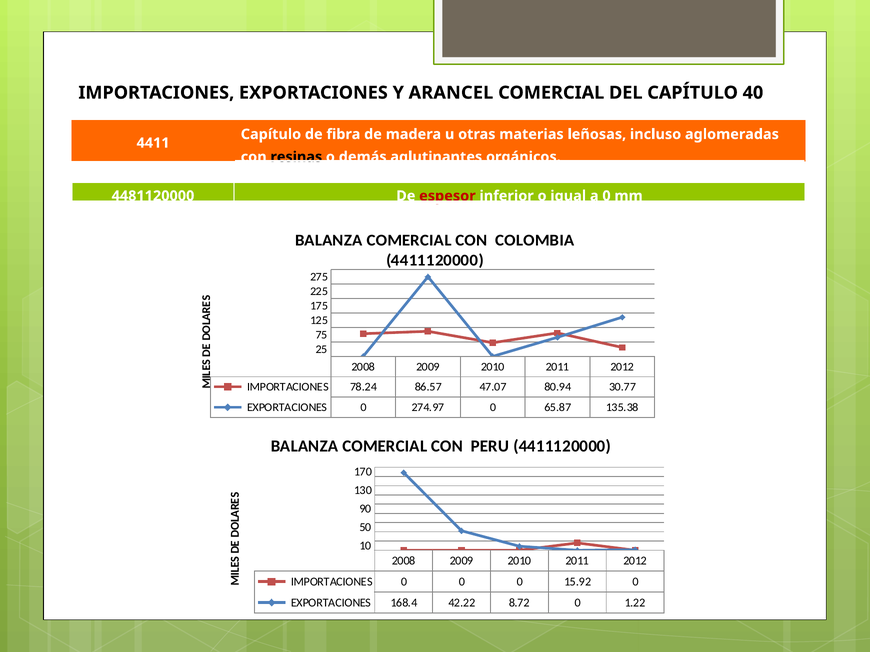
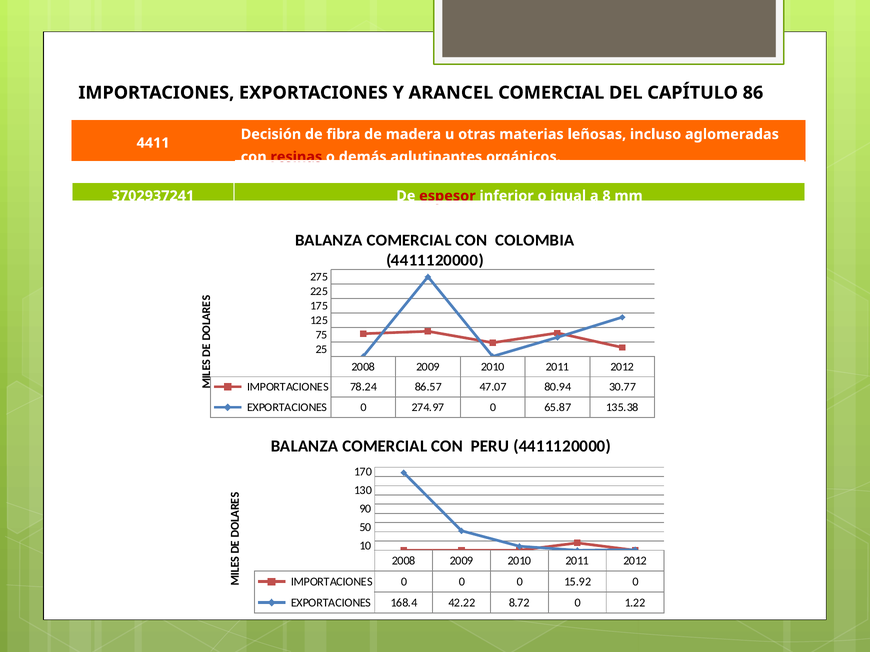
40: 40 -> 86 (753, 93)
Capítulo: Capítulo -> Decisión (271, 134)
resinas colour: black -> red (296, 157)
4481120000: 4481120000 -> 3702937241 (153, 196)
a 0: 0 -> 8 (607, 196)
